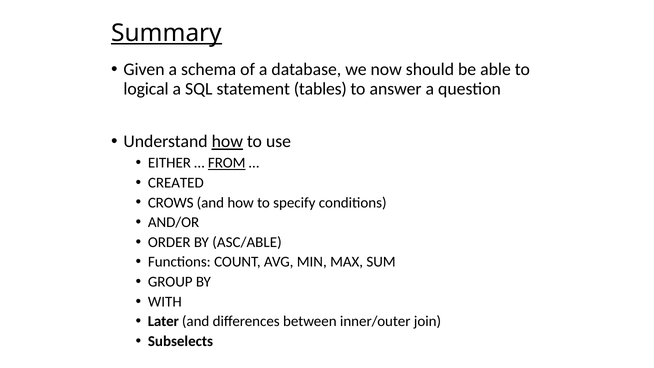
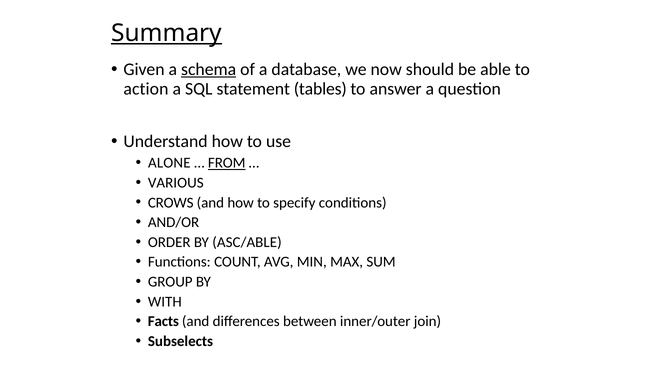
schema underline: none -> present (209, 69)
logical: logical -> action (146, 89)
how underline: present -> none (227, 142)
EITHER: EITHER -> ALONE (169, 163)
CREATED: CREATED -> VARIOUS (176, 183)
Later: Later -> Facts (163, 321)
